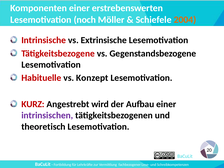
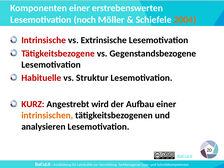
Konzept: Konzept -> Struktur (92, 78)
intrinsischen colour: purple -> orange (47, 115)
theoretisch: theoretisch -> analysieren (43, 127)
